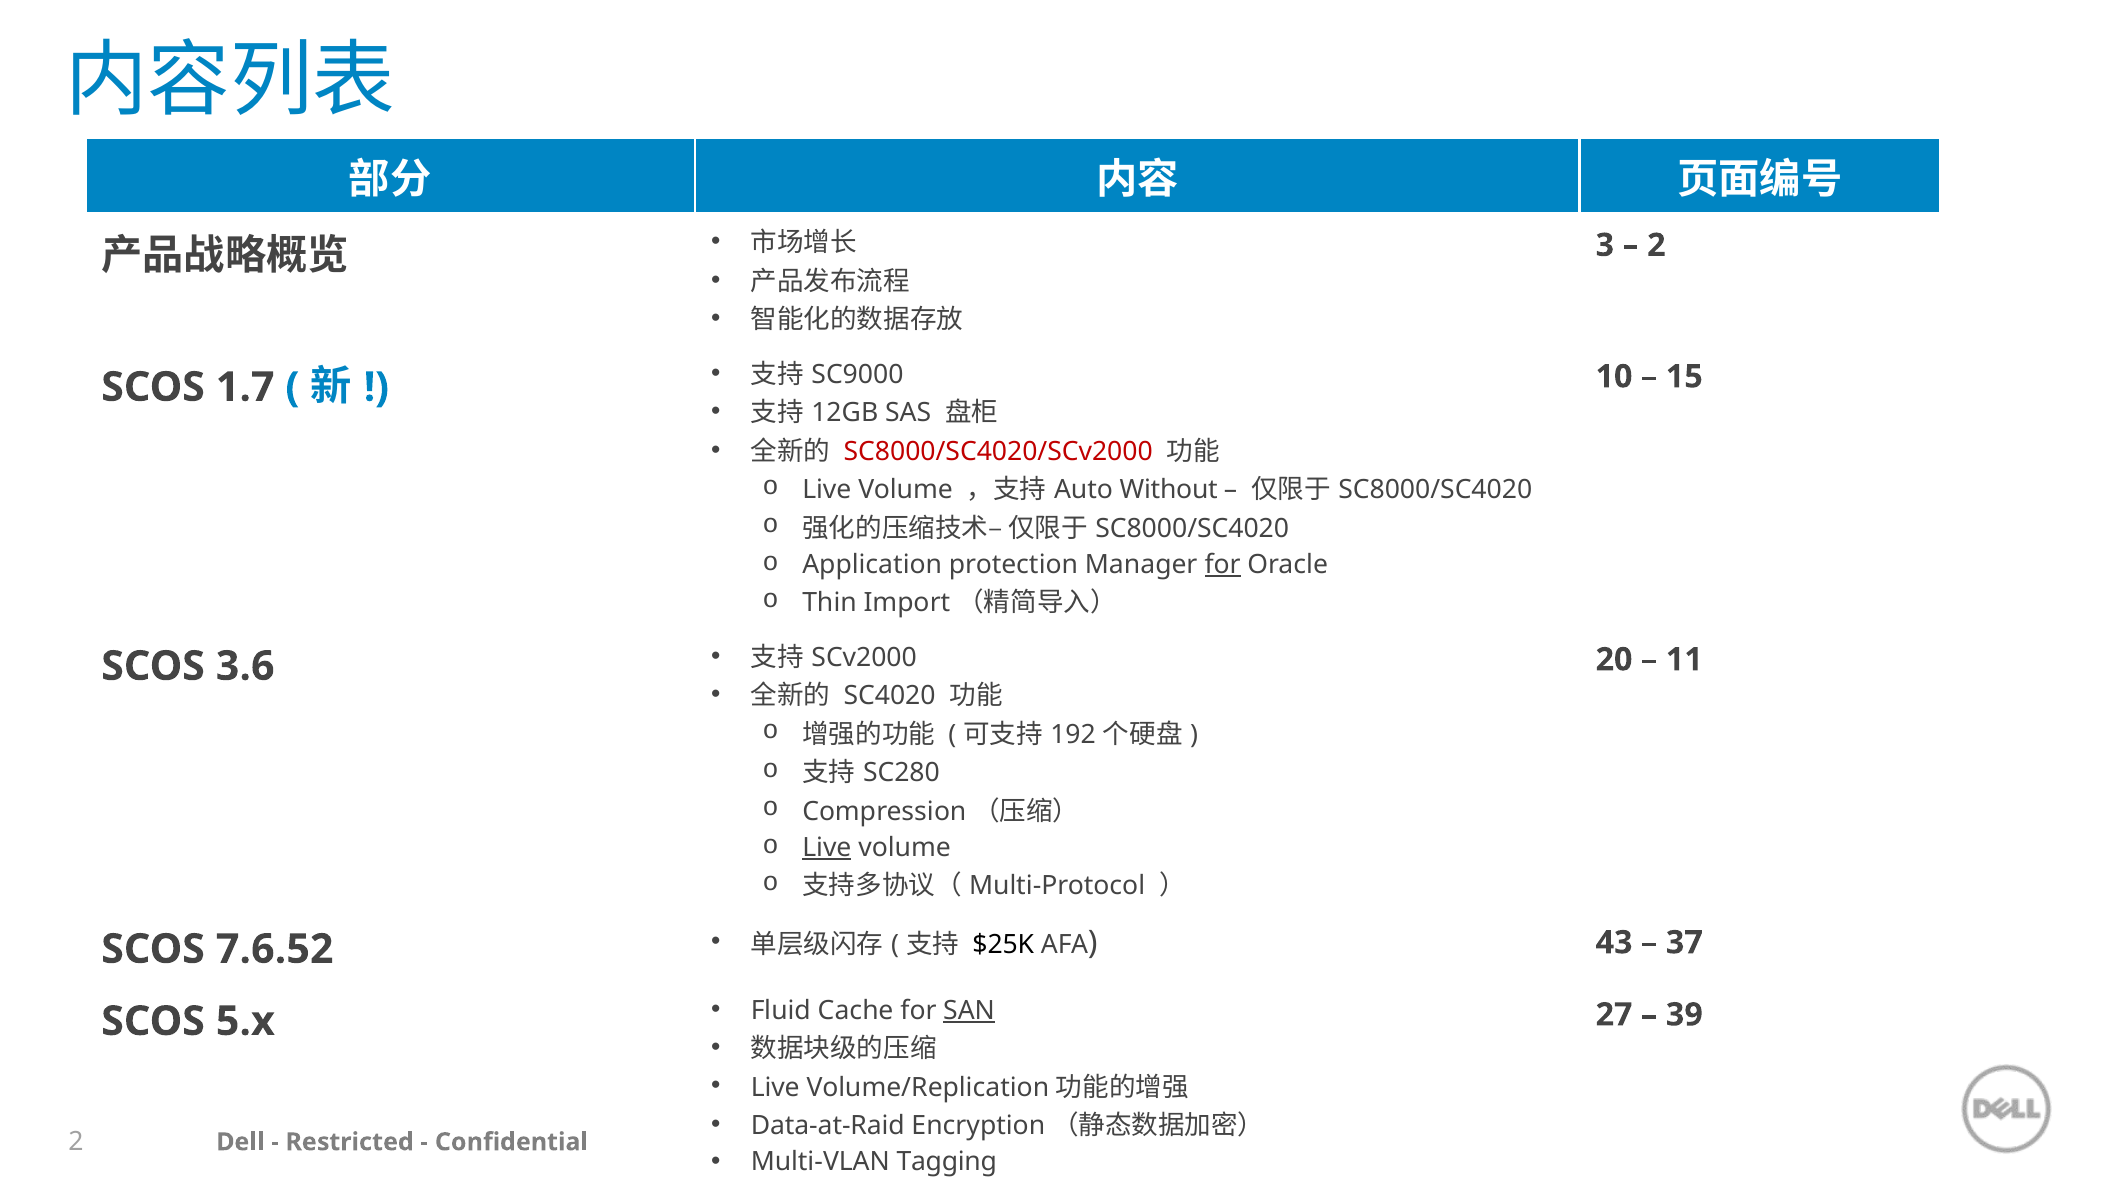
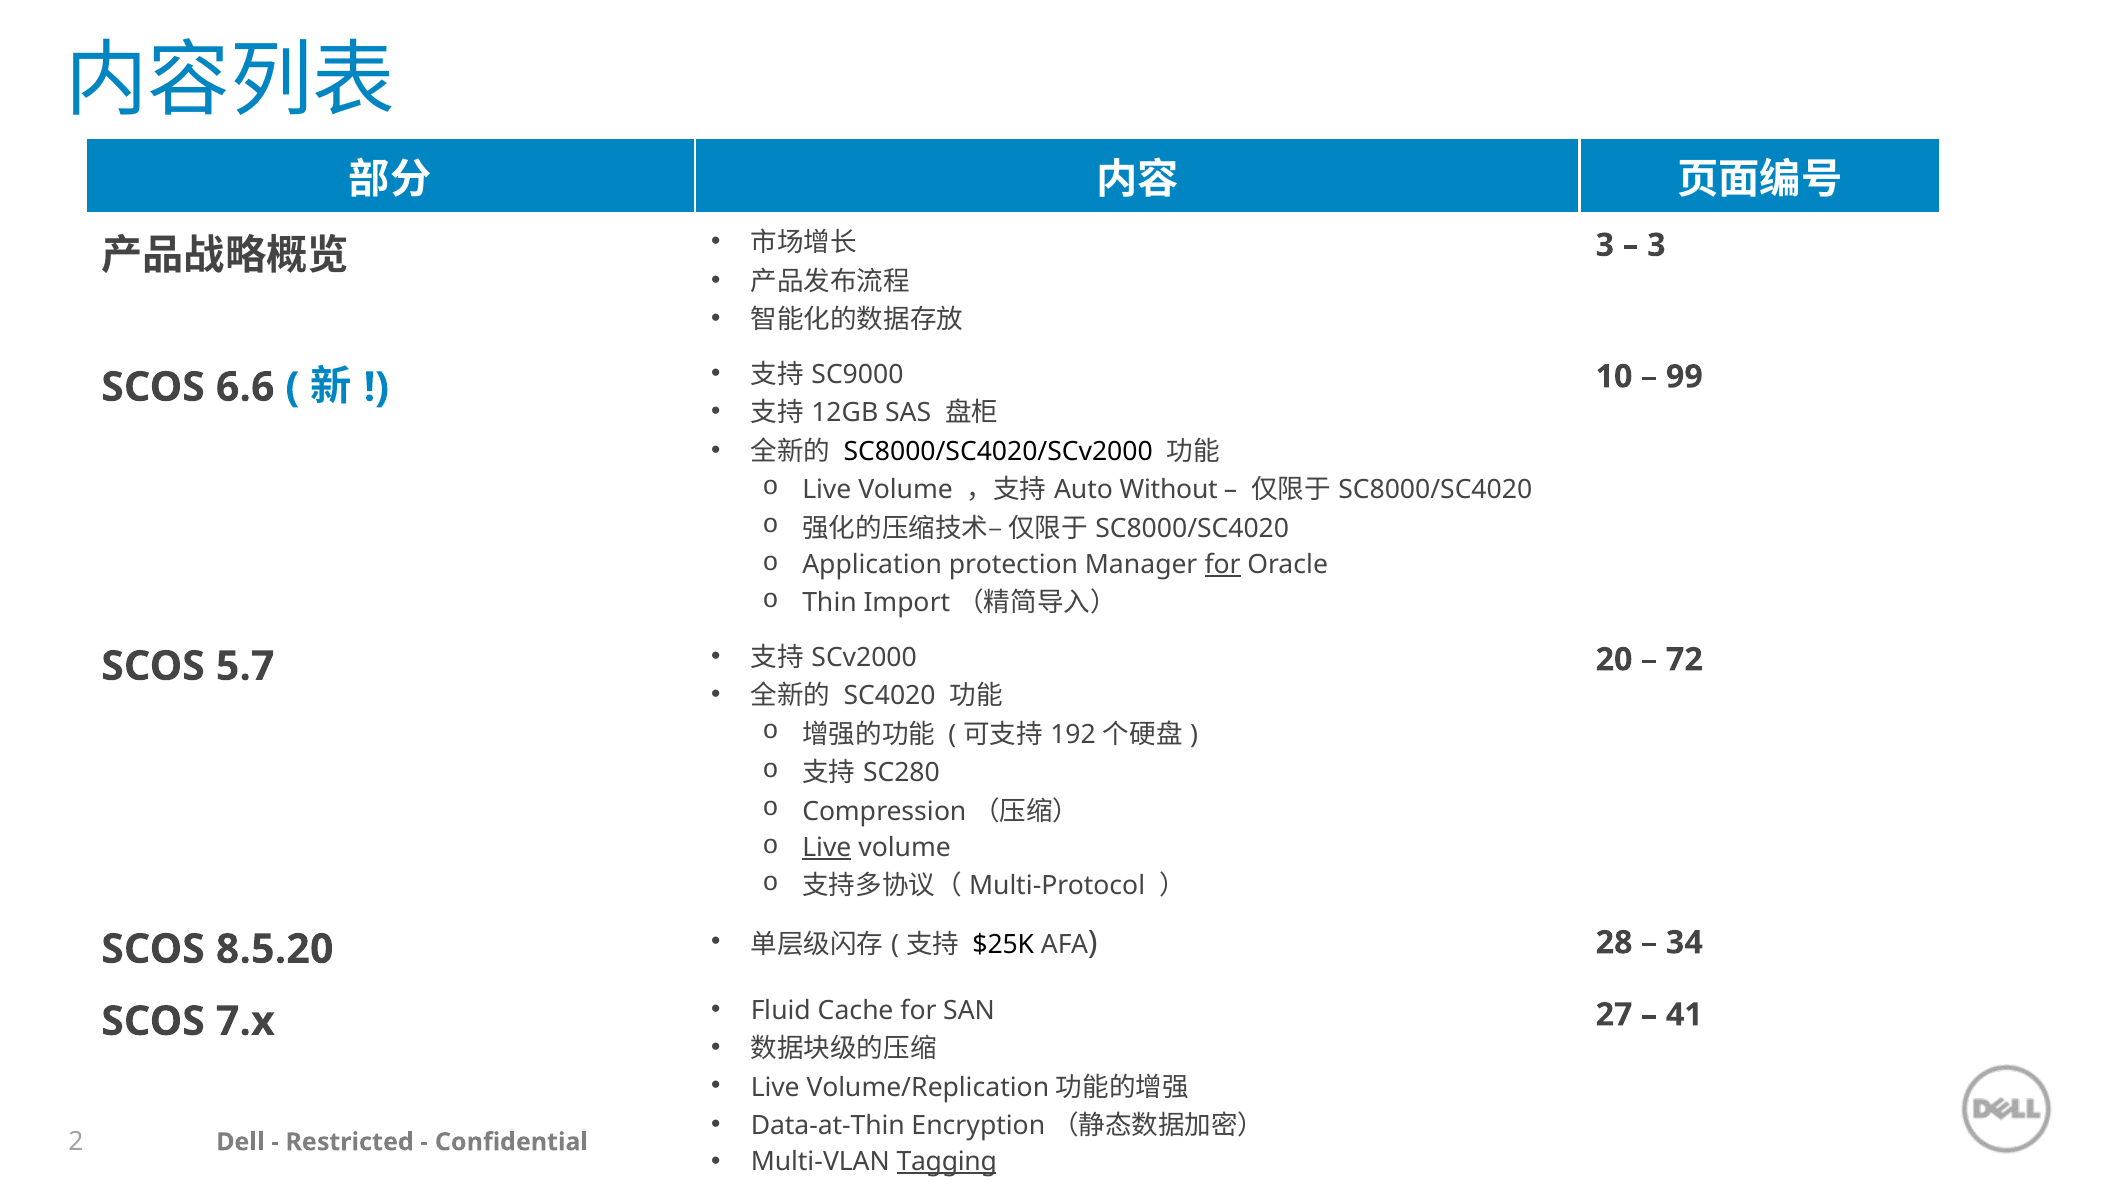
2: 2 -> 3 (1656, 245)
15: 15 -> 99 (1684, 377)
1.7: 1.7 -> 6.6 (245, 387)
SC8000/SC4020/SCv2000 colour: red -> black (998, 452)
11: 11 -> 72 (1684, 660)
3.6: 3.6 -> 5.7 (245, 666)
AFA 43: 43 -> 28 (1614, 943)
37: 37 -> 34 (1684, 943)
7.6.52: 7.6.52 -> 8.5.20 (275, 949)
SAN underline: present -> none (969, 1010)
39: 39 -> 41 (1684, 1015)
5.x: 5.x -> 7.x (245, 1021)
Data-at-Raid: Data-at-Raid -> Data-at-Thin (828, 1126)
Tagging underline: none -> present (947, 1162)
